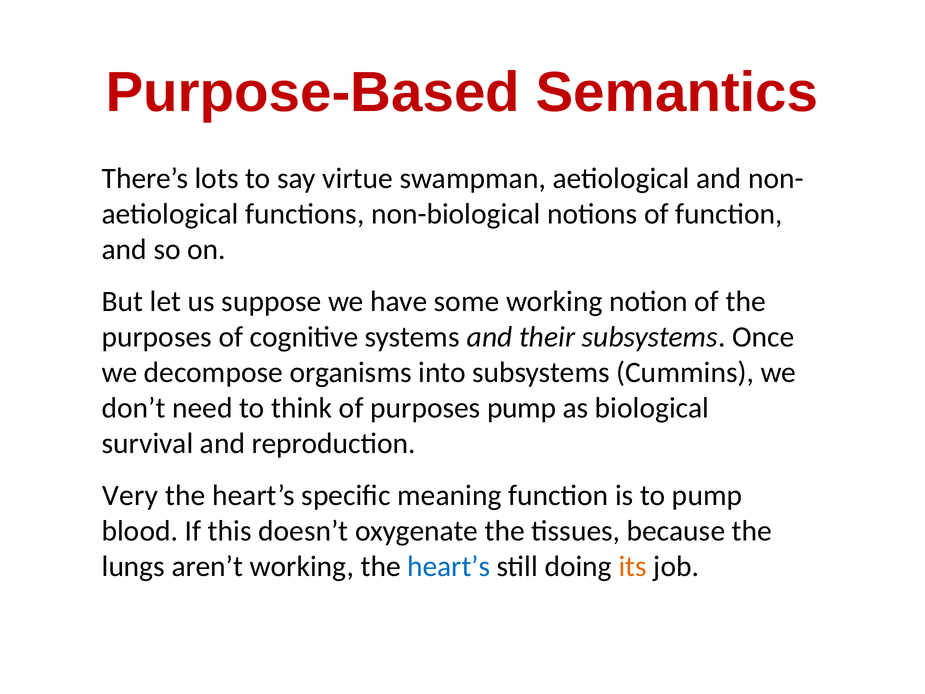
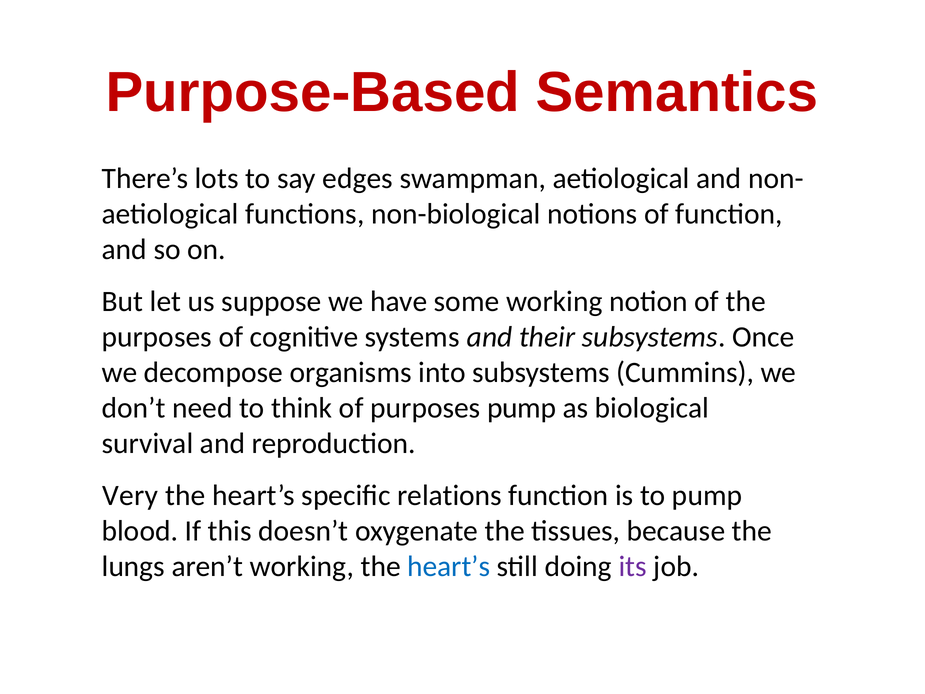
virtue: virtue -> edges (358, 179)
meaning: meaning -> relations (449, 495)
its colour: orange -> purple (633, 566)
